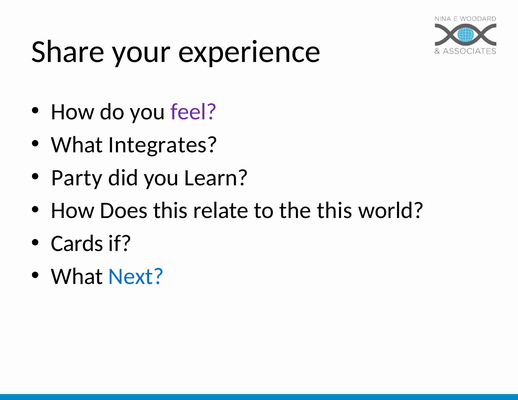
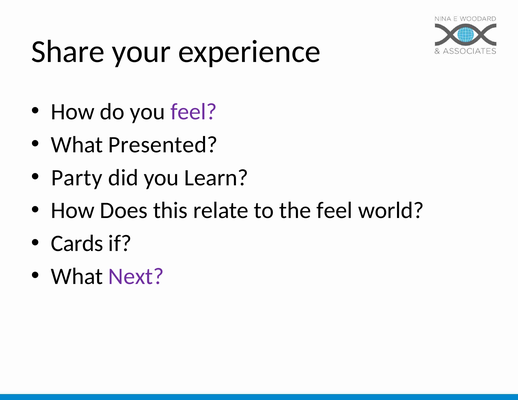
Integrates: Integrates -> Presented (163, 145)
the this: this -> feel (335, 211)
Next colour: blue -> purple (136, 277)
